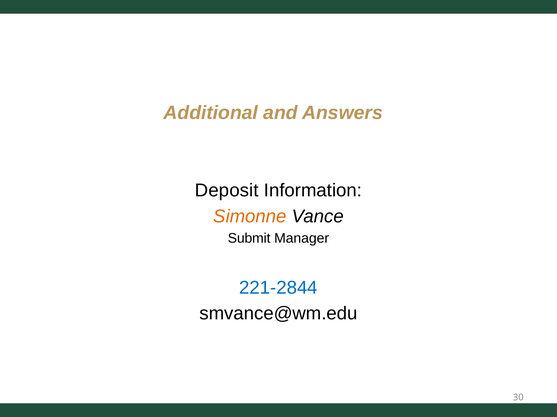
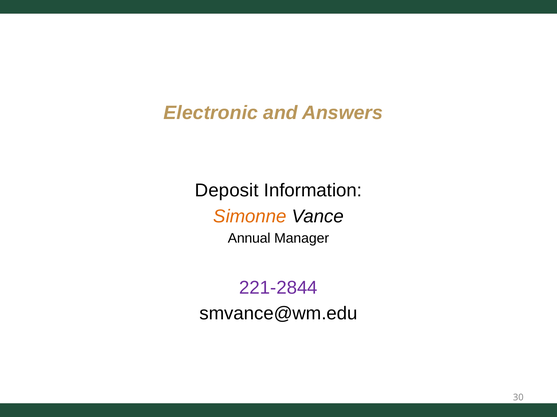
Additional: Additional -> Electronic (211, 113)
Submit: Submit -> Annual (249, 239)
221-2844 colour: blue -> purple (278, 288)
